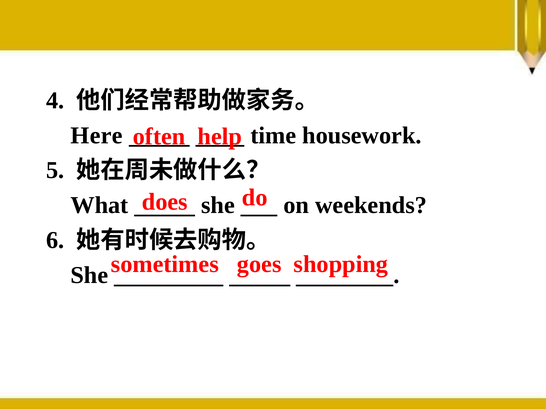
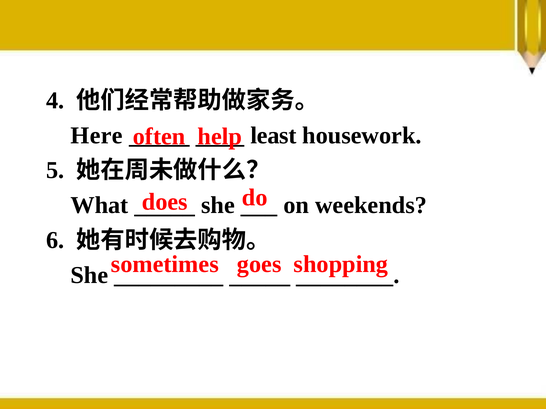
time: time -> least (273, 136)
